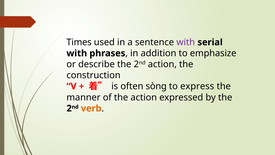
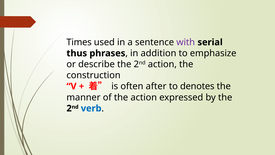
with: with -> thus (77, 53)
sòng: sòng -> after (156, 86)
express: express -> denotes (197, 86)
verb colour: orange -> blue (91, 108)
